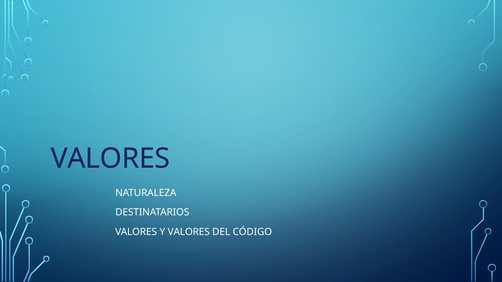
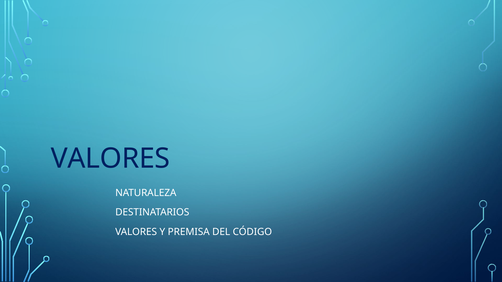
Y VALORES: VALORES -> PREMISA (189, 232)
